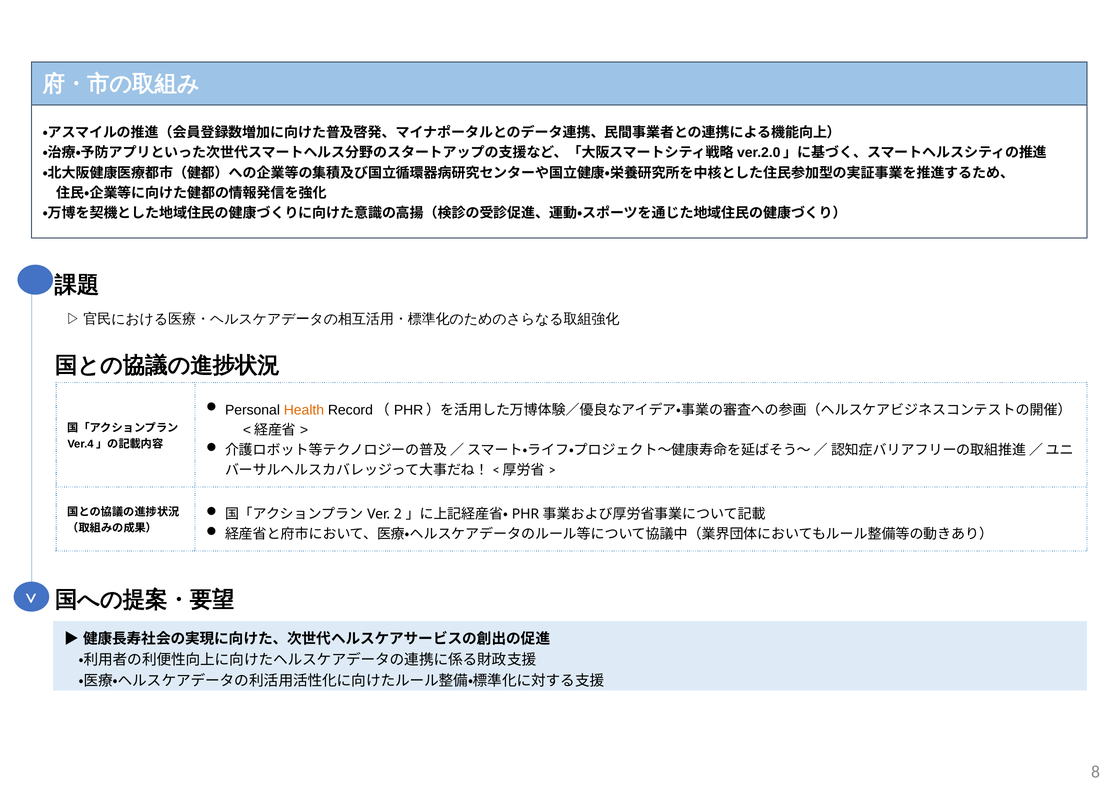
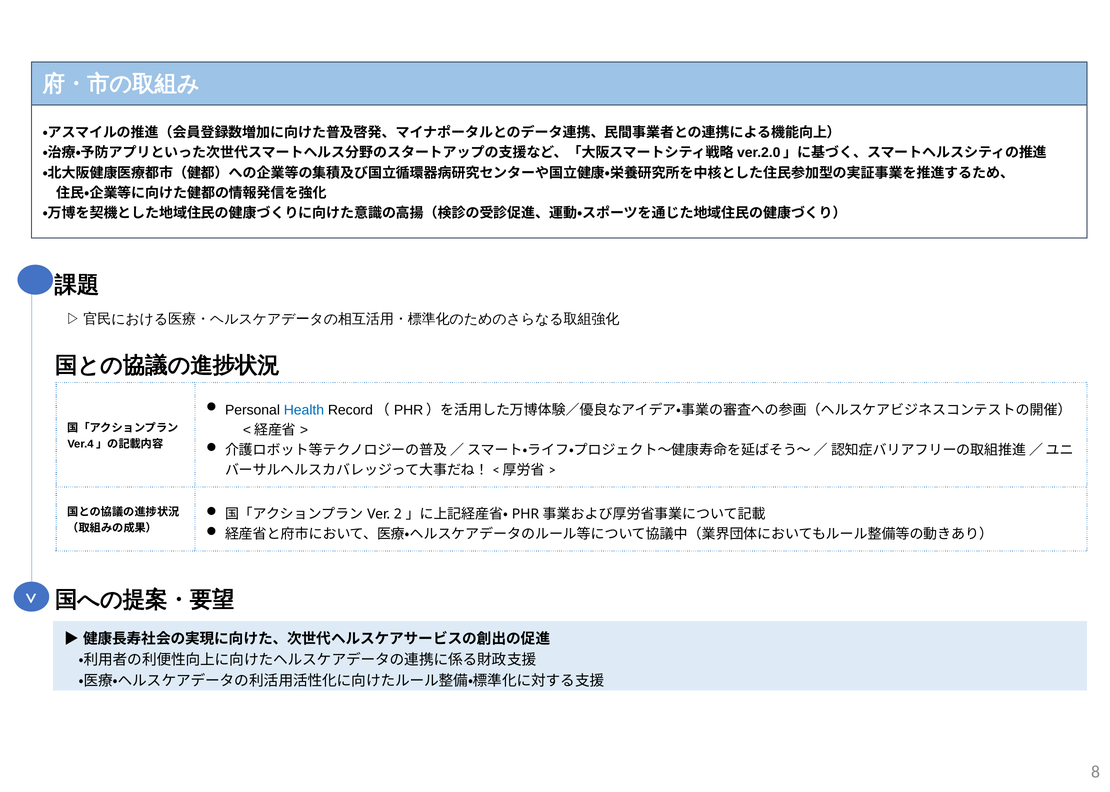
Health colour: orange -> blue (304, 410)
